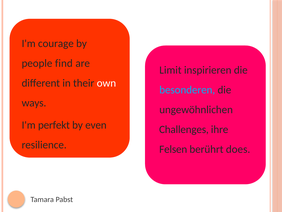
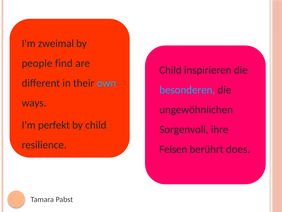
courage: courage -> zweimal (56, 43)
Limit: Limit -> Child (170, 70)
own colour: white -> light blue (106, 83)
by even: even -> child (96, 125)
Challenges: Challenges -> Sorgenvoll (184, 129)
